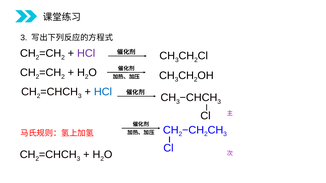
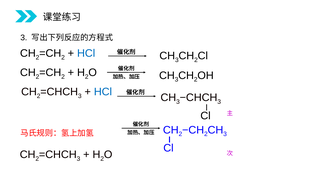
HCl colour: purple -> blue (86, 54)
